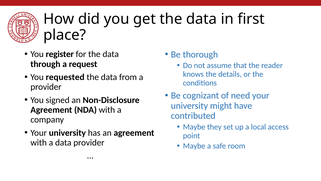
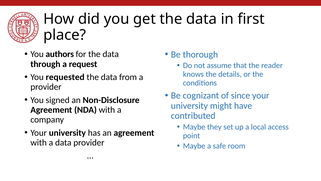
register: register -> authors (60, 54)
need: need -> since (241, 95)
